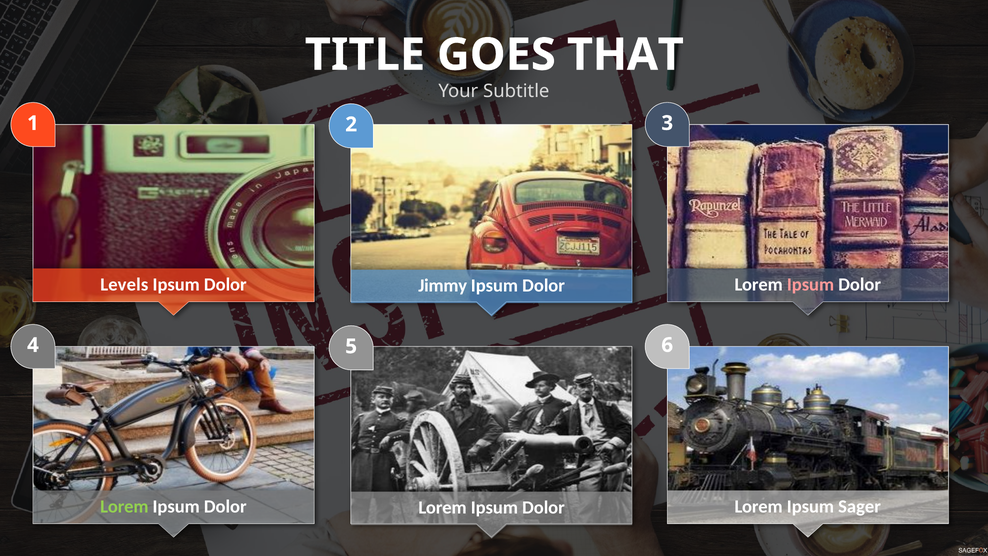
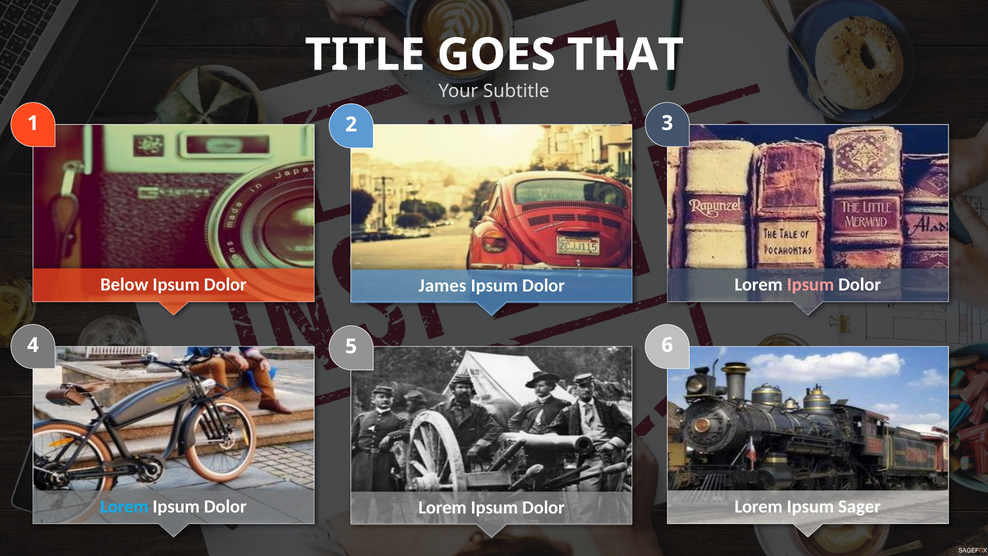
Levels: Levels -> Below (124, 284)
Jimmy: Jimmy -> James (442, 286)
Lorem colour: light green -> light blue (124, 506)
